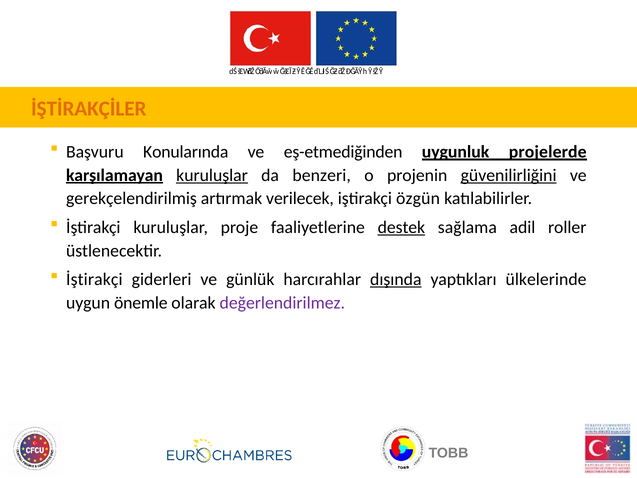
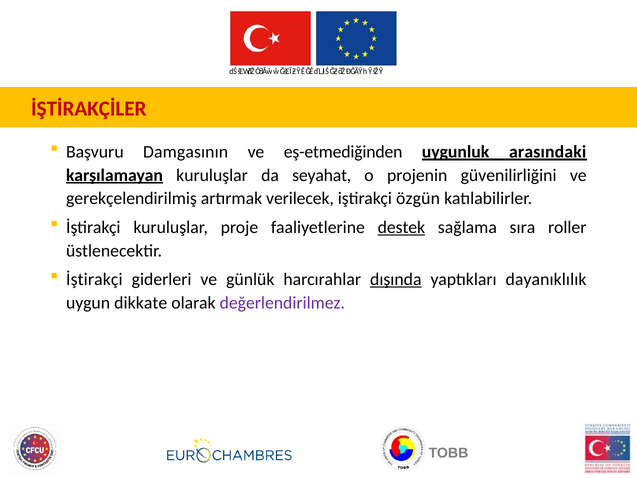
İŞTİRAKÇİLER colour: orange -> red (89, 109)
Konularında: Konularında -> Damgasının (186, 152)
projelerde: projelerde -> arasındaki (548, 152)
kuruluşlar underline: present -> none (212, 175)
benzeri: benzeri -> seyahat (322, 175)
güvenilirliğini underline: present -> none (509, 175)
adil: adil -> sıra (522, 227)
ülkelerinde: ülkelerinde -> dayanıklılık (546, 279)
önemle: önemle -> dikkate (141, 303)
